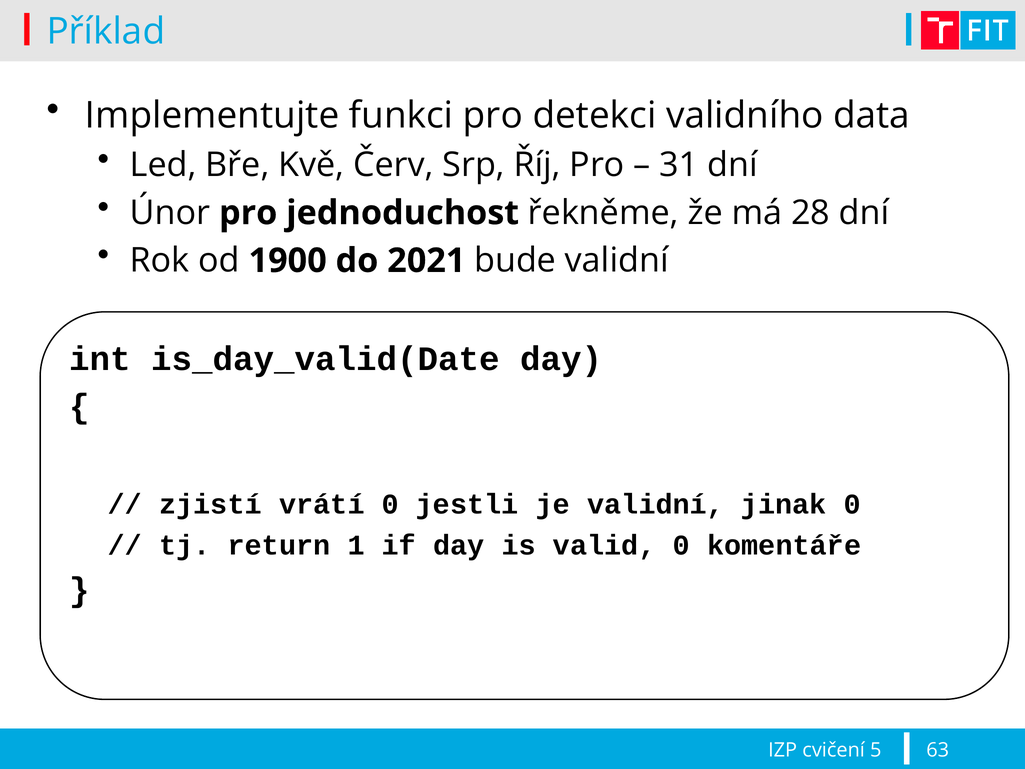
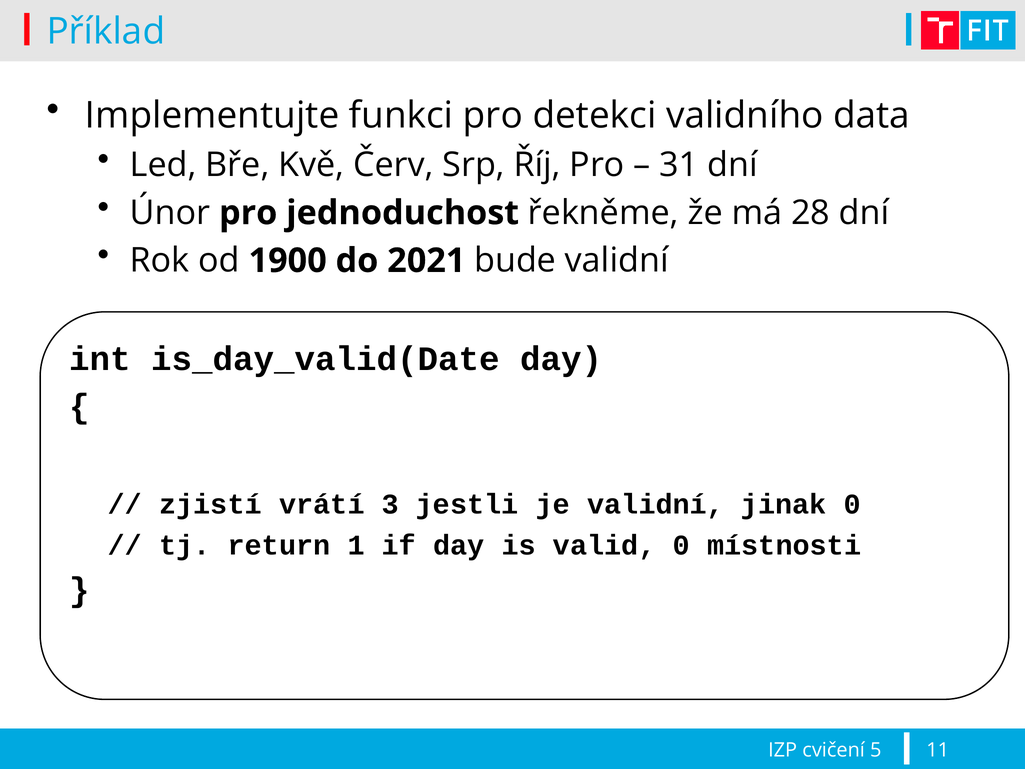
vrátí 0: 0 -> 3 (390, 504)
komentáře: komentáře -> místnosti (784, 545)
63: 63 -> 11 (938, 750)
